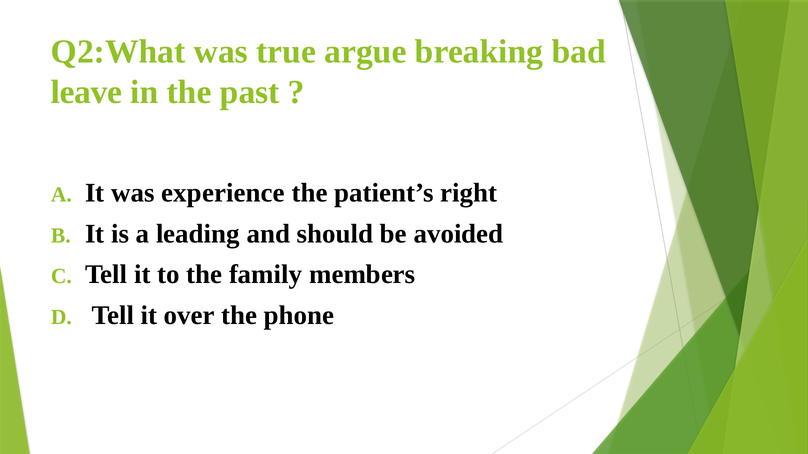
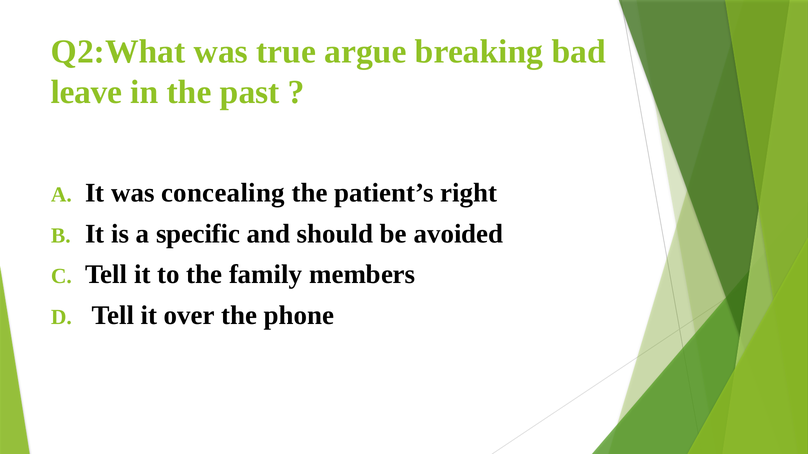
experience: experience -> concealing (223, 193)
leading: leading -> specific (198, 234)
